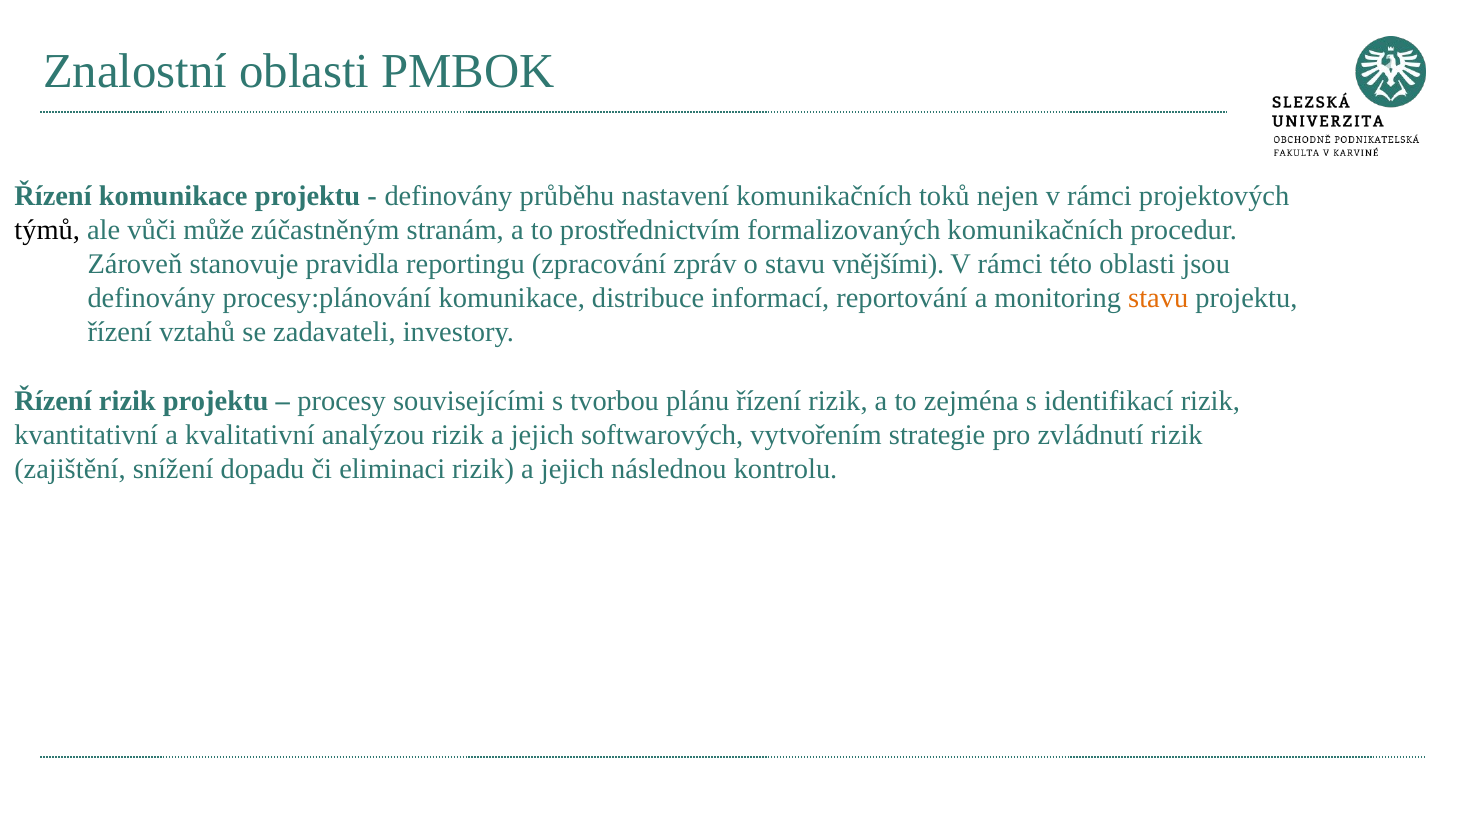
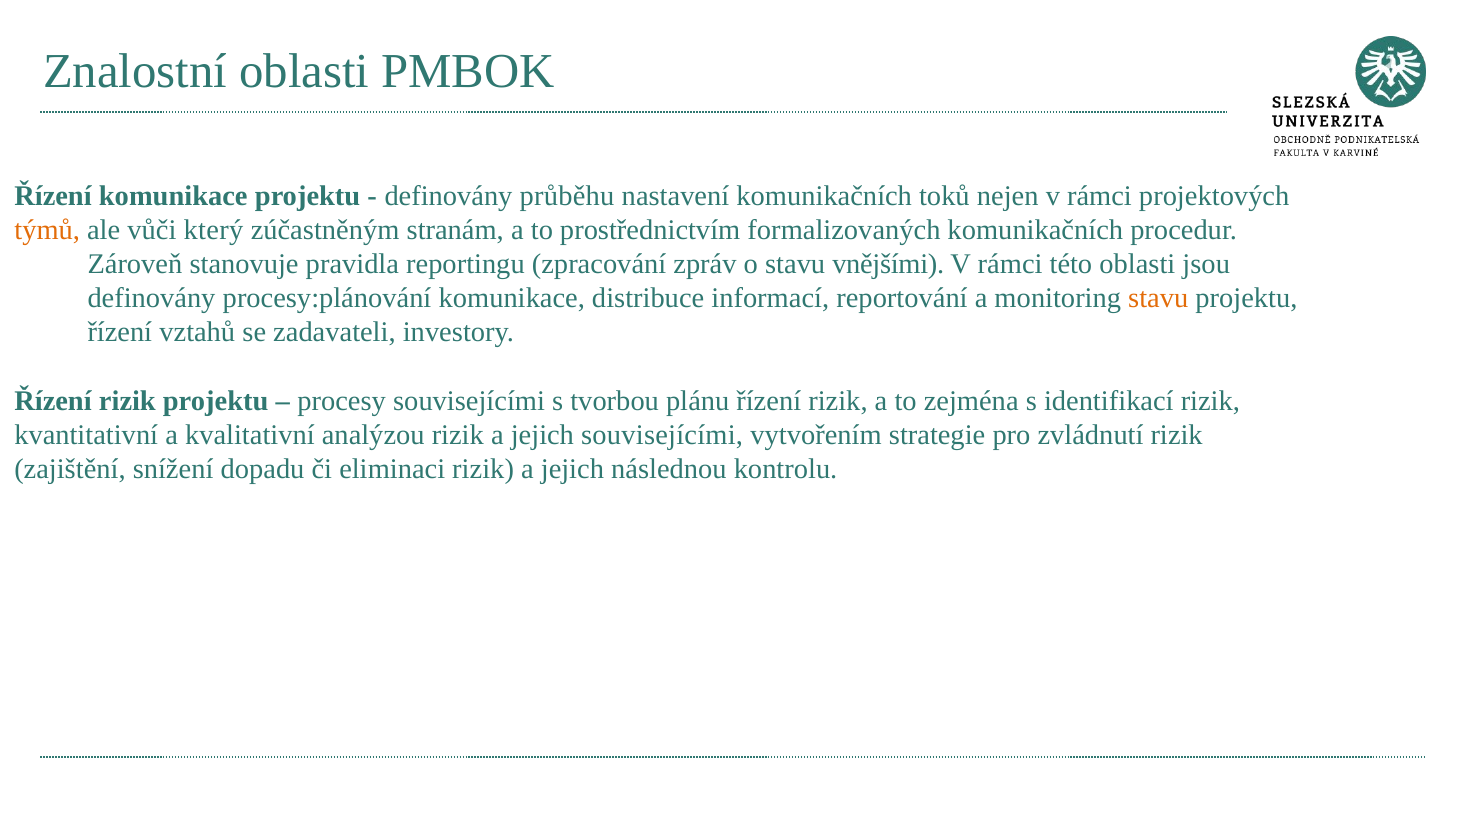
týmů colour: black -> orange (47, 230)
může: může -> který (214, 230)
jejich softwarových: softwarových -> souvisejícími (662, 435)
